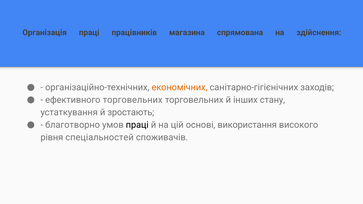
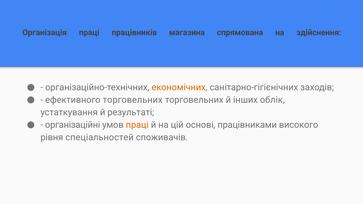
стану: стану -> облік (272, 100)
зростають: зростають -> результаті (131, 113)
благотворно: благотворно -> організаційні (73, 125)
праці colour: black -> orange (137, 125)
використання: використання -> працівниками (247, 125)
